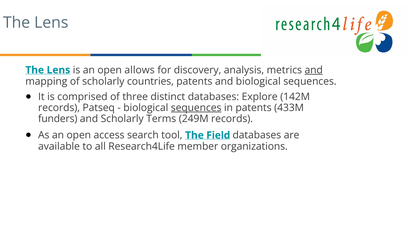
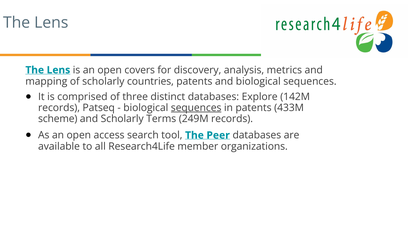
allows: allows -> covers (140, 70)
and underline: present -> none (314, 70)
funders: funders -> scheme (58, 119)
Field: Field -> Peer (218, 135)
